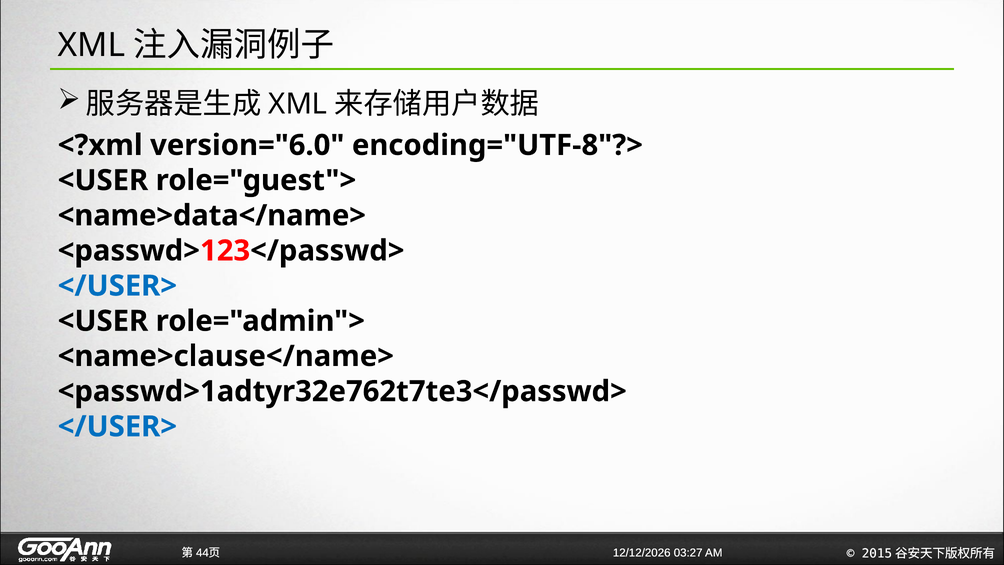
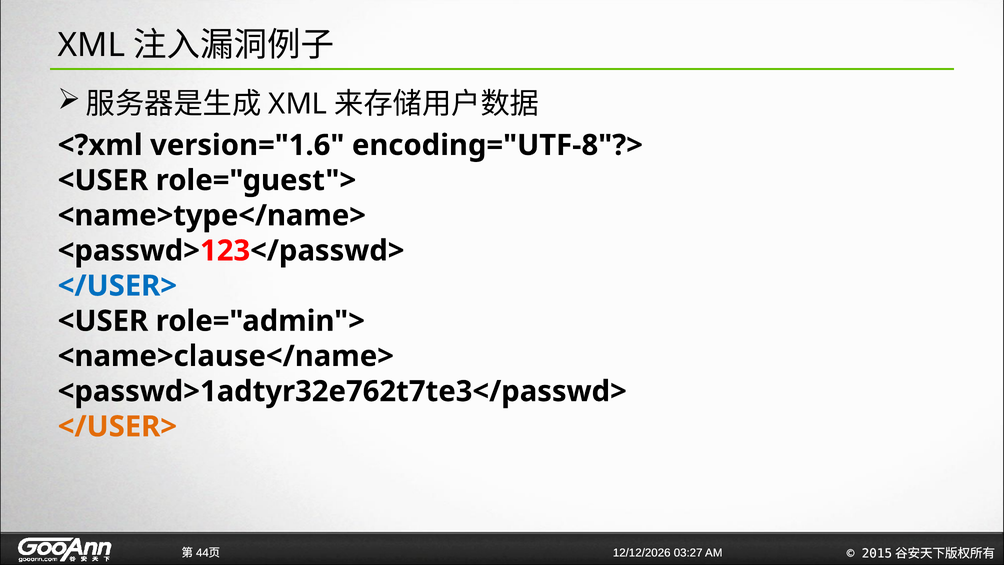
version="6.0: version="6.0 -> version="1.6 (247, 145)
<name>data</name>: <name>data</name> -> <name>type</name> (212, 215)
</USER> colour: blue -> orange (117, 426)
